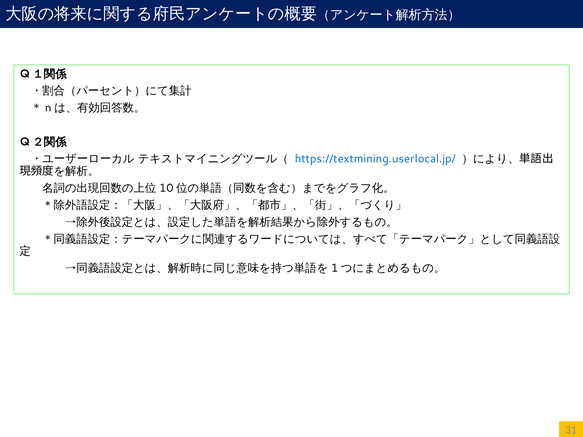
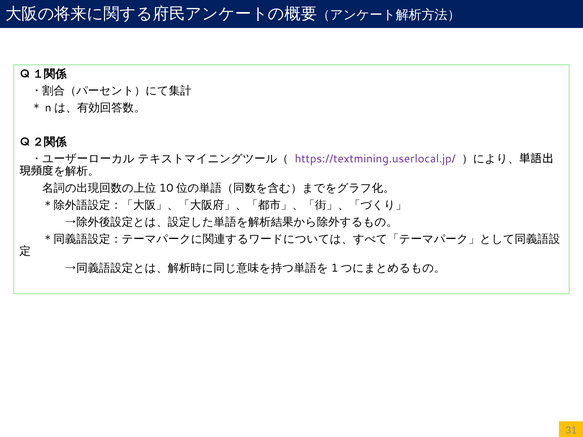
https://textmining.userlocal.jp/ colour: blue -> purple (375, 159)
